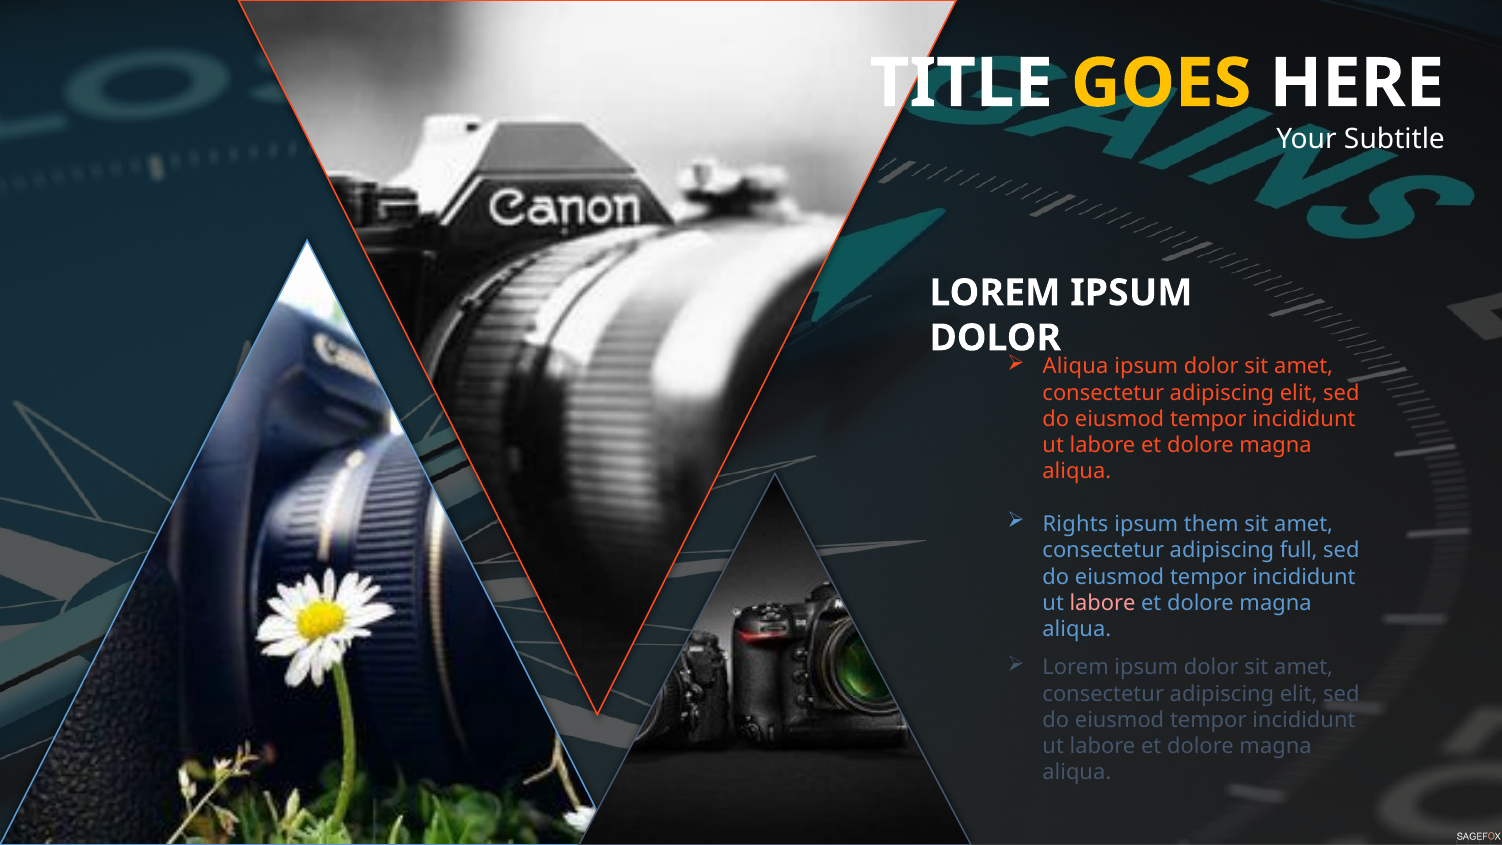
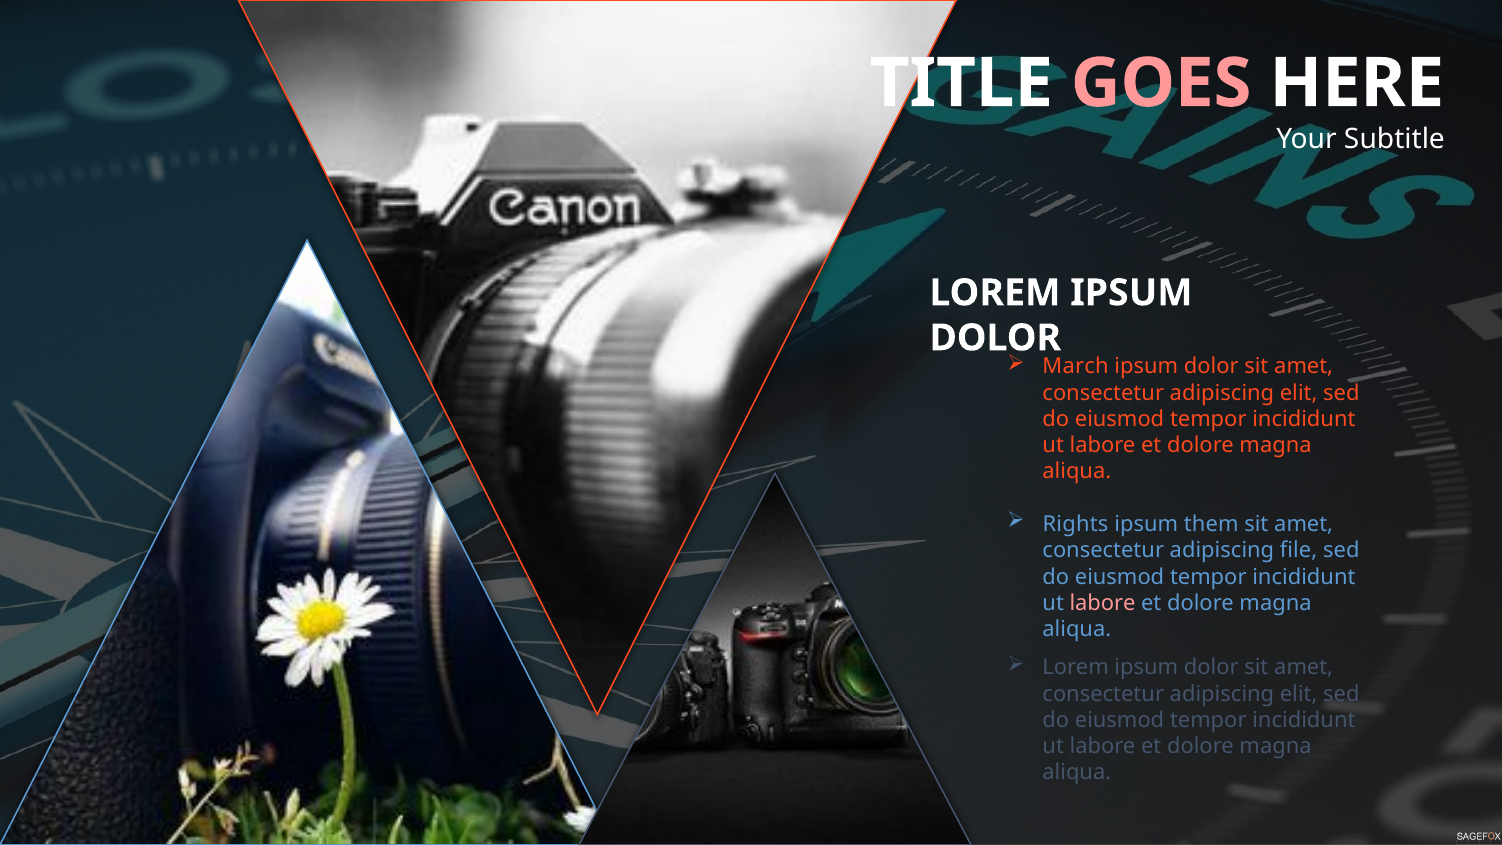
GOES colour: yellow -> pink (1161, 83)
Aliqua: Aliqua -> March (1076, 366)
full: full -> file (1299, 550)
